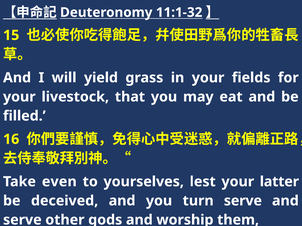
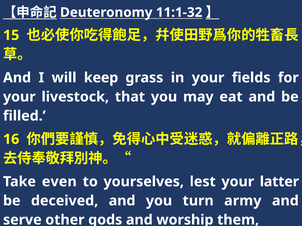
yield: yield -> keep (101, 78)
turn serve: serve -> army (243, 201)
